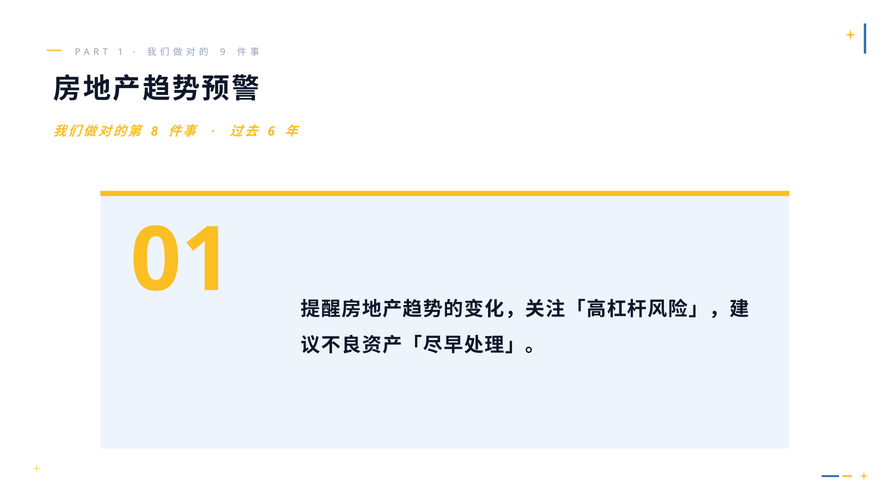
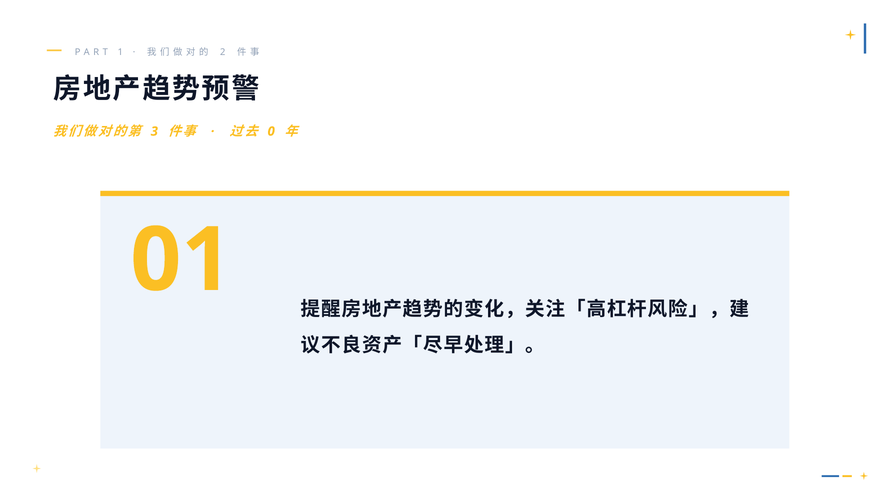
9: 9 -> 2 (223, 52)
8: 8 -> 3 (154, 131)
6: 6 -> 0 (271, 131)
